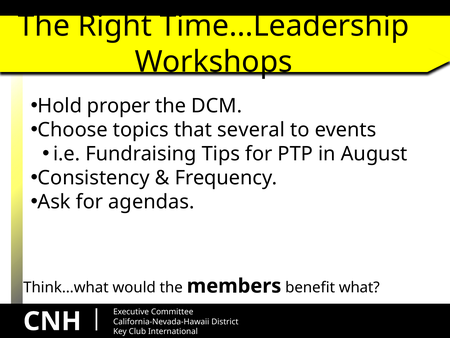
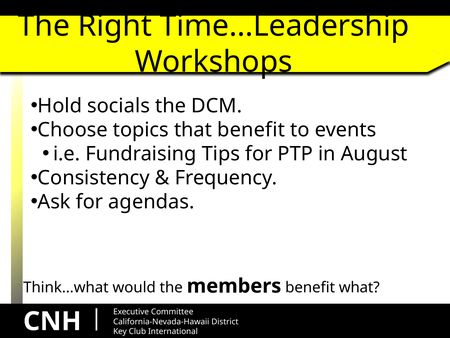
proper: proper -> socials (119, 106)
that several: several -> benefit (251, 130)
